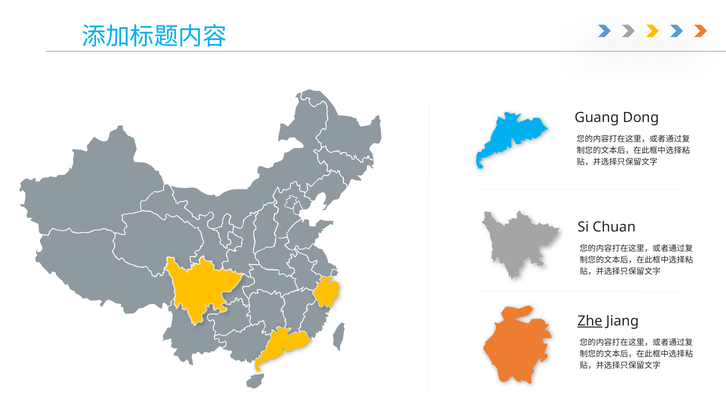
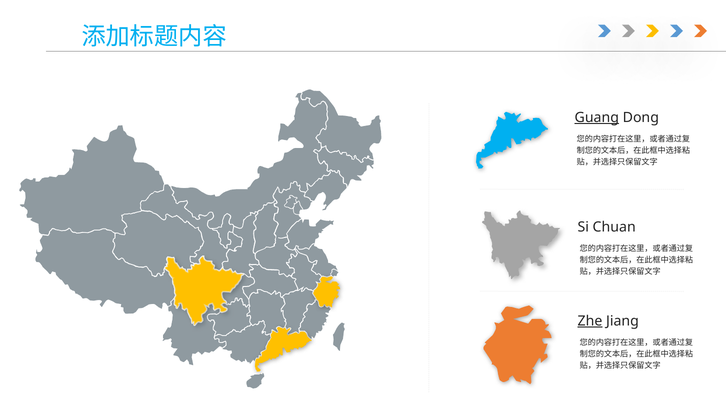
Guang underline: none -> present (597, 118)
